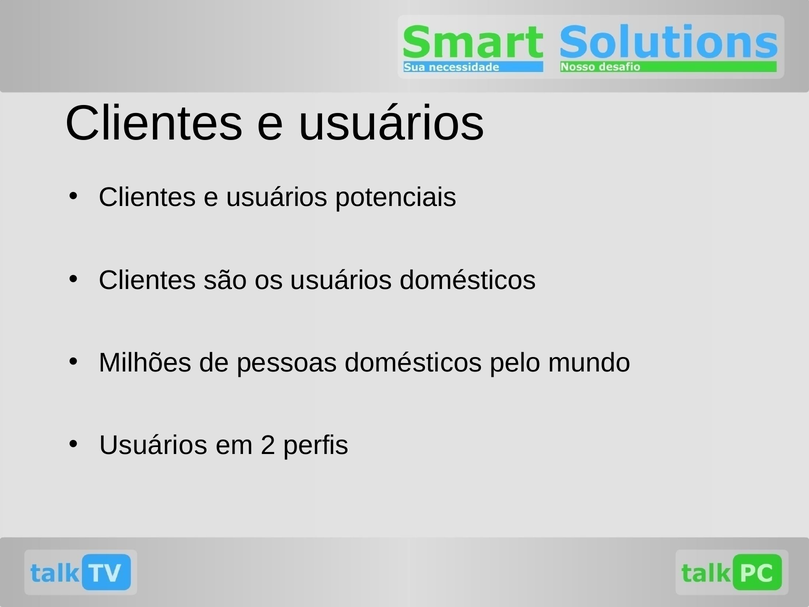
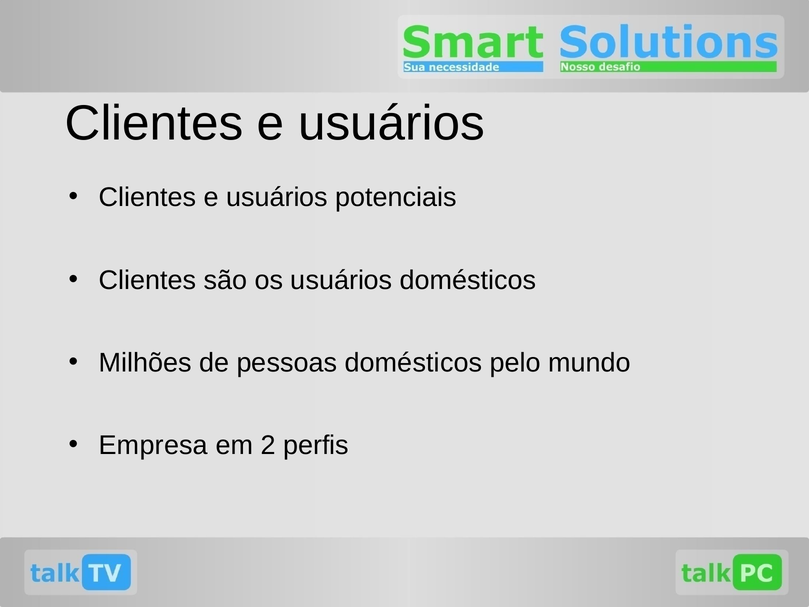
Usuários: Usuários -> Empresa (153, 445)
